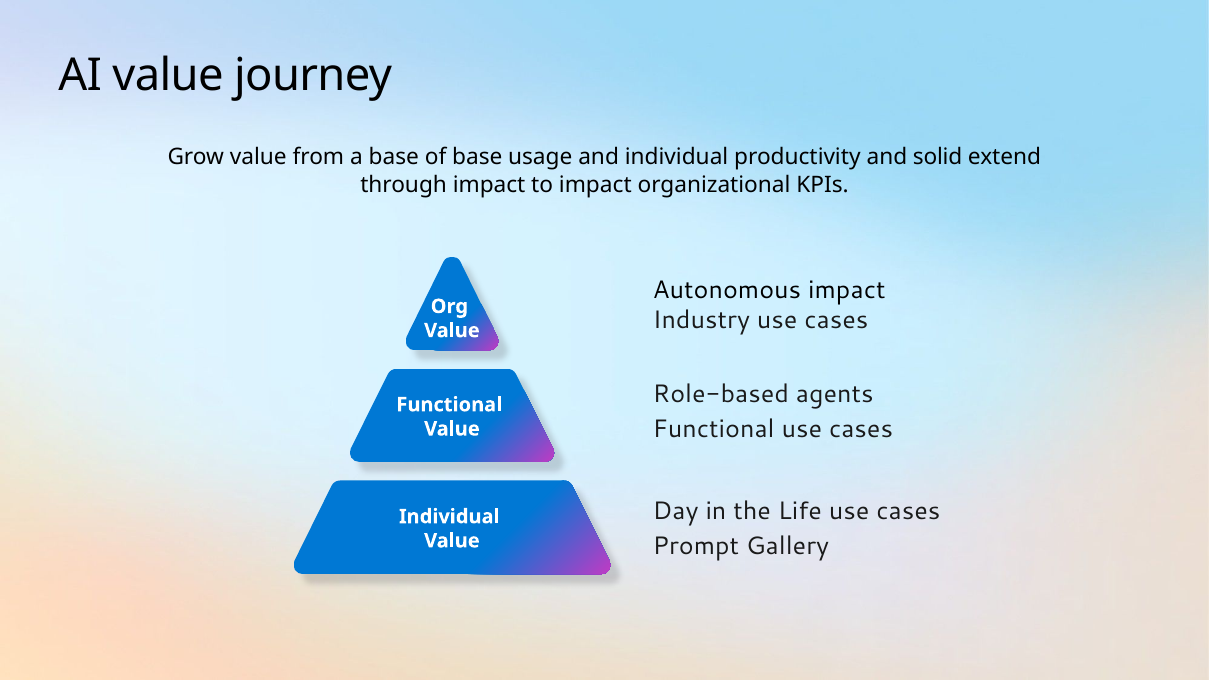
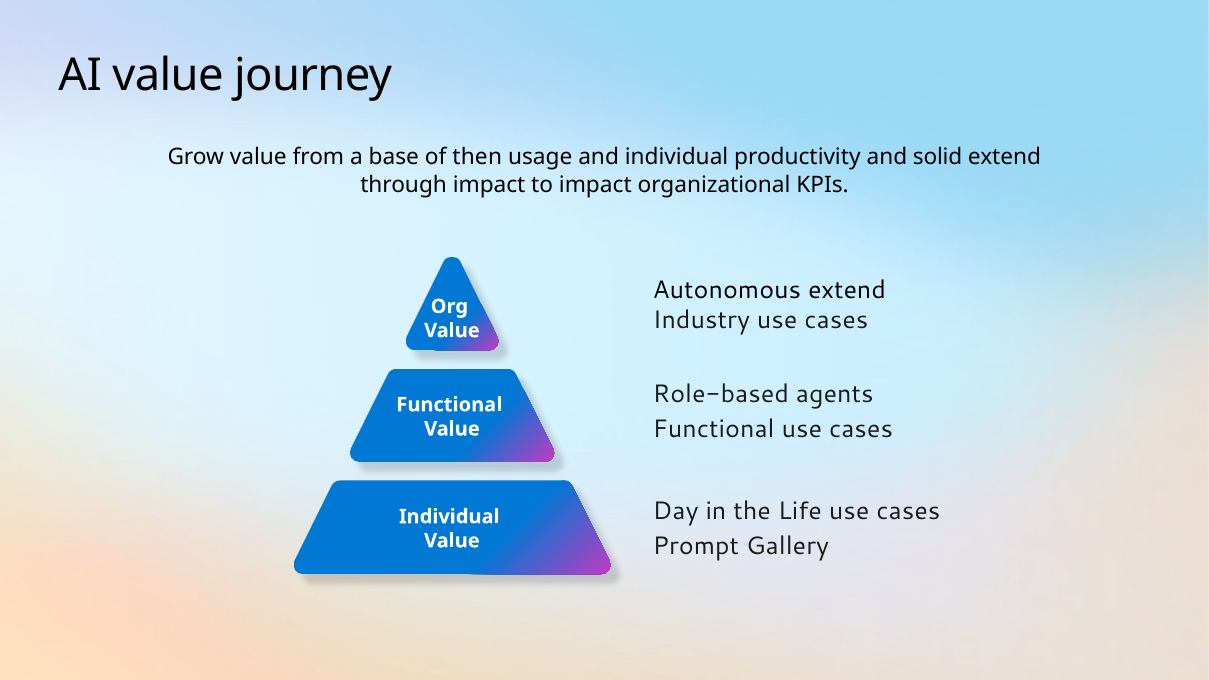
of base: base -> then (477, 157)
Autonomous impact: impact -> extend (847, 290)
